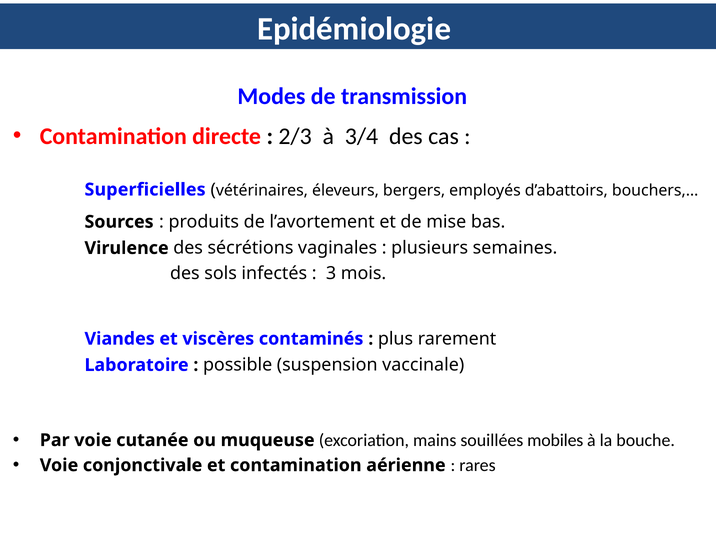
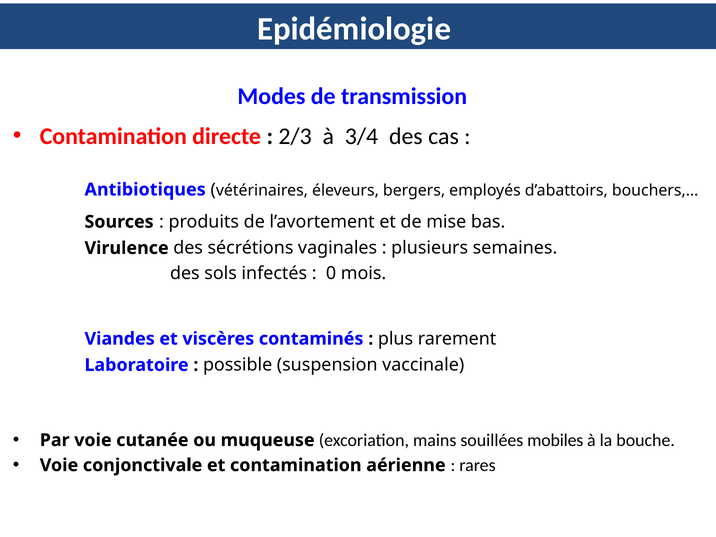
Superficielles: Superficielles -> Antibiotiques (145, 190)
3: 3 -> 0 (331, 273)
